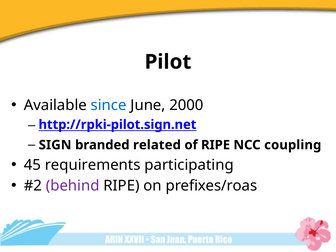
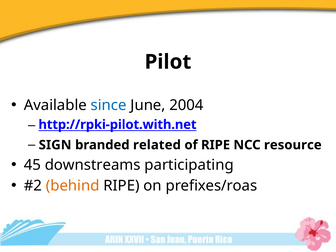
2000: 2000 -> 2004 (186, 105)
http://rpki-pilot.sign.net: http://rpki-pilot.sign.net -> http://rpki-pilot.with.net (117, 125)
coupling: coupling -> resource (293, 145)
requirements: requirements -> downstreams (93, 165)
behind colour: purple -> orange (73, 186)
